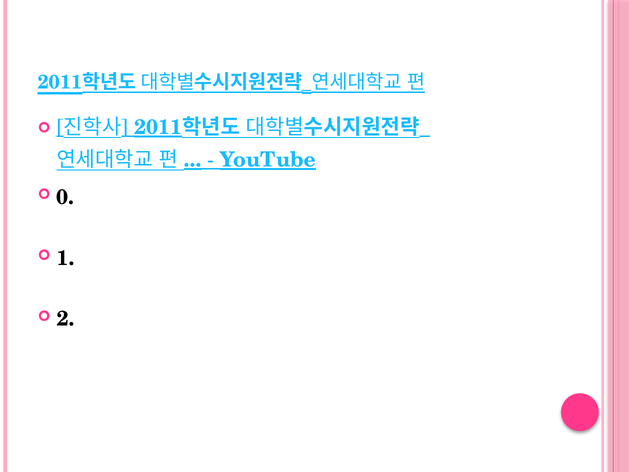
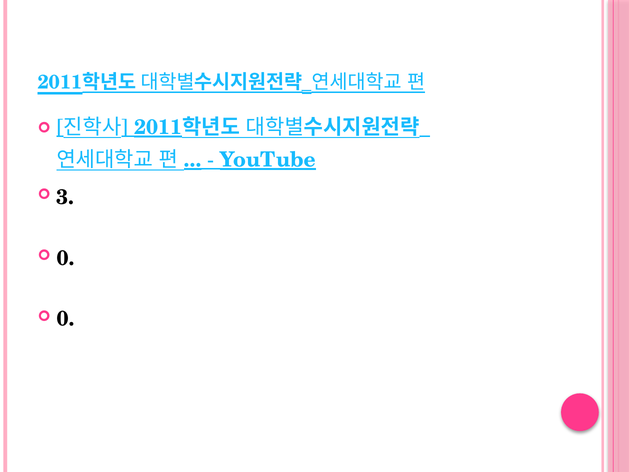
0: 0 -> 3 (65, 197)
1: 1 -> 0 (65, 258)
2: 2 -> 0 (65, 319)
